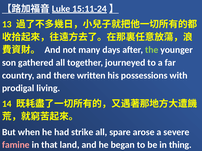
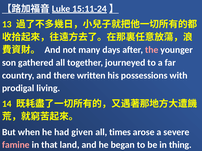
the colour: light green -> pink (152, 50)
strike: strike -> given (82, 132)
spare: spare -> times (120, 132)
